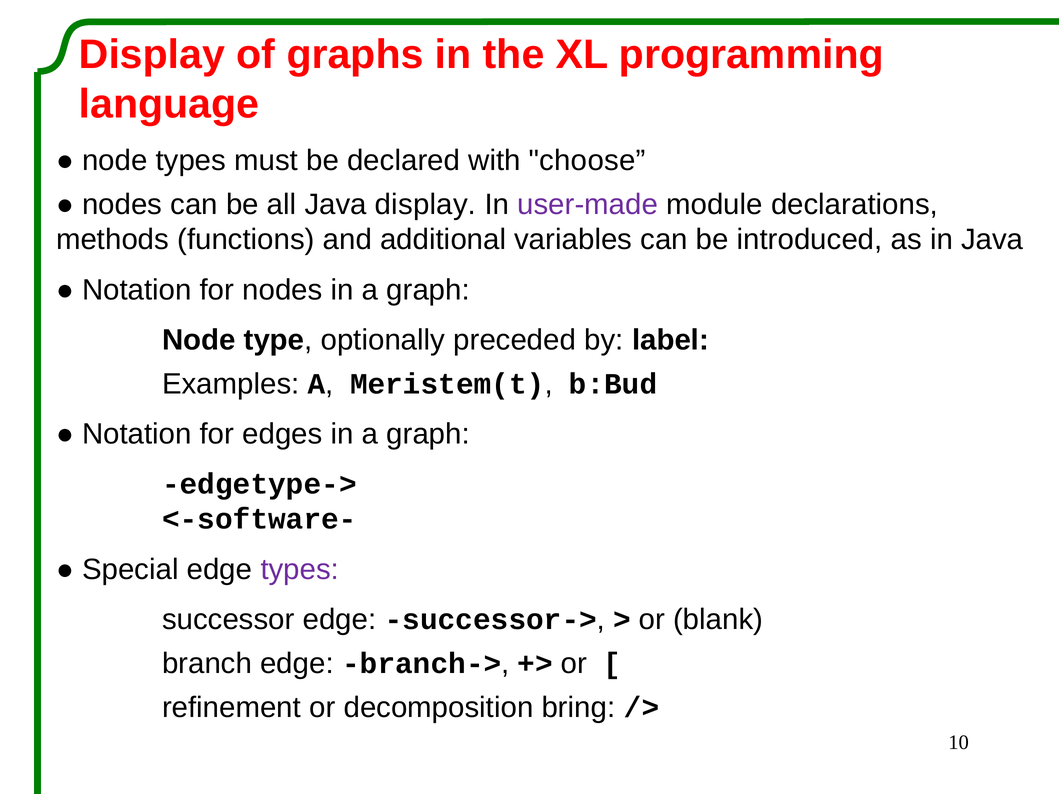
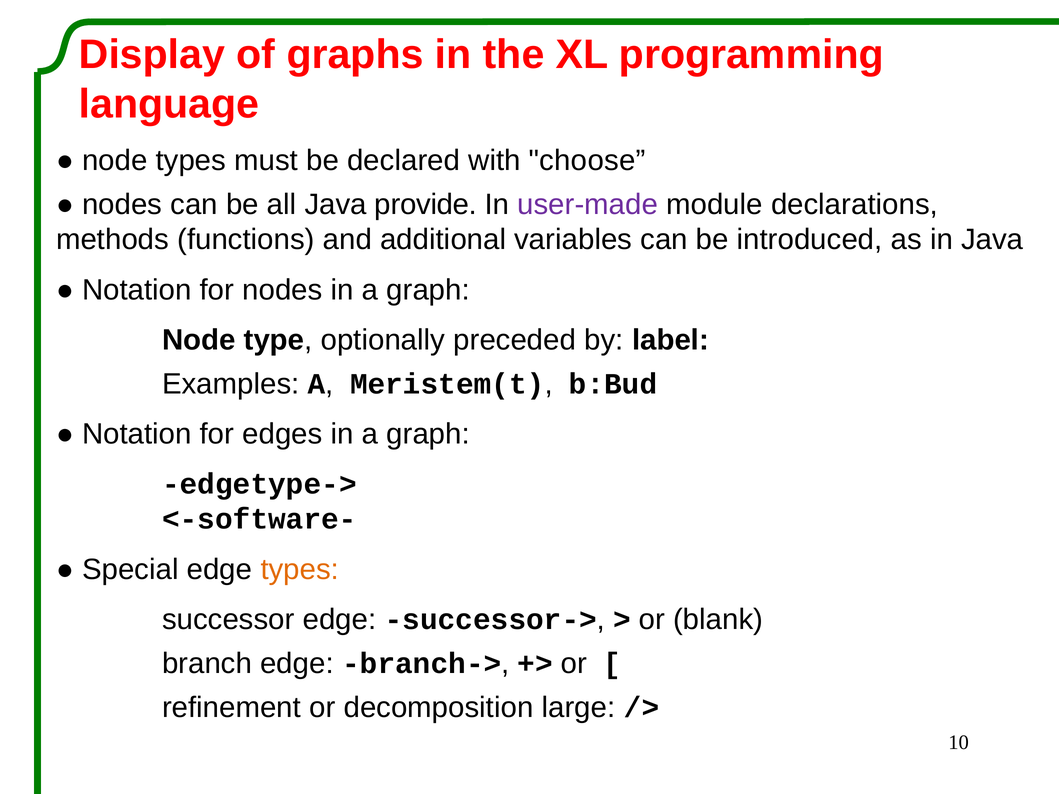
Java display: display -> provide (426, 205)
types colour: purple -> orange (300, 569)
bring: bring -> large (578, 708)
